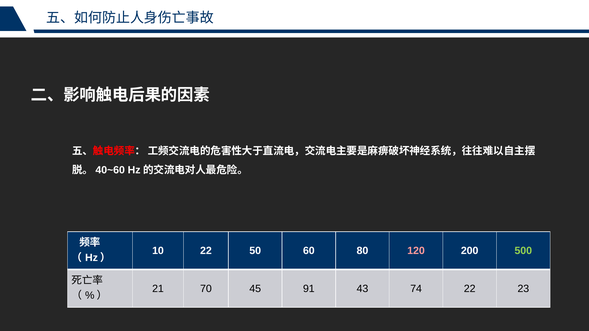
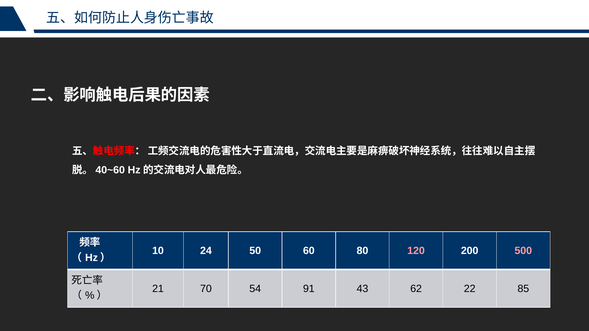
10 22: 22 -> 24 (206, 251)
500 colour: light green -> pink (523, 251)
45: 45 -> 54 (255, 289)
74: 74 -> 62 (416, 289)
23: 23 -> 85 (523, 289)
